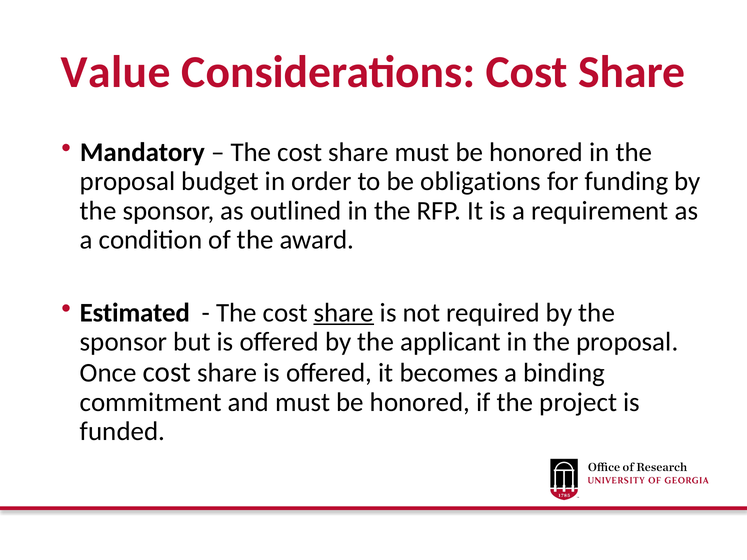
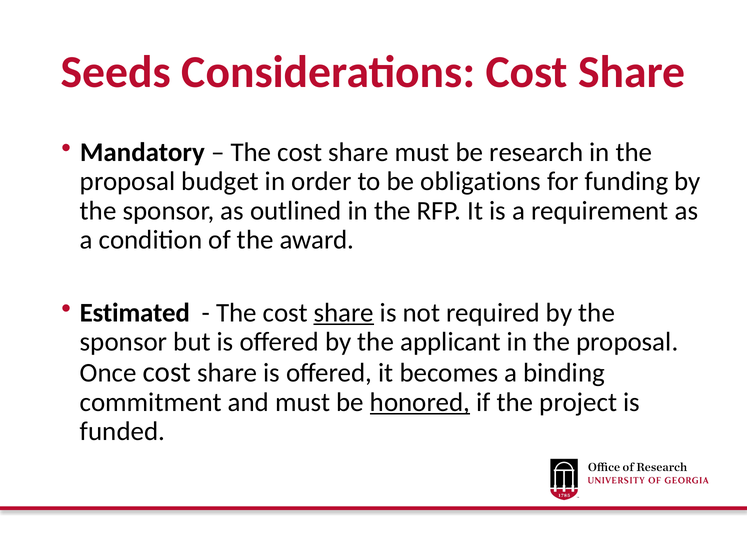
Value: Value -> Seeds (116, 72)
share must be honored: honored -> research (536, 153)
honored underline: none -> present (420, 403)
